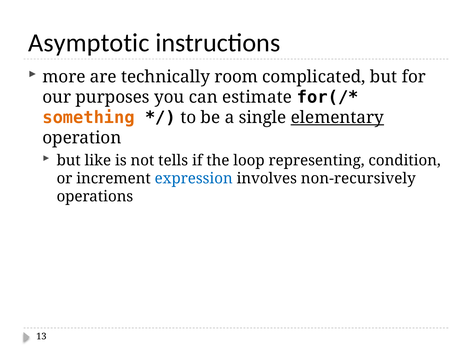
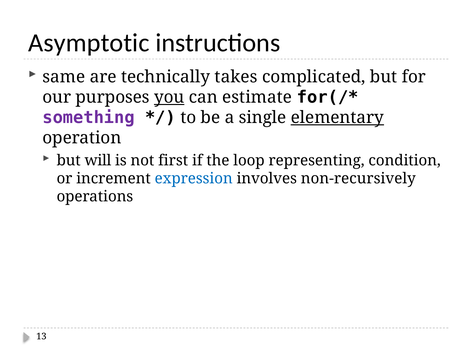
more: more -> same (64, 77)
room: room -> takes (236, 77)
you underline: none -> present (169, 97)
something colour: orange -> purple (89, 118)
like: like -> will (98, 160)
tells: tells -> first (173, 160)
